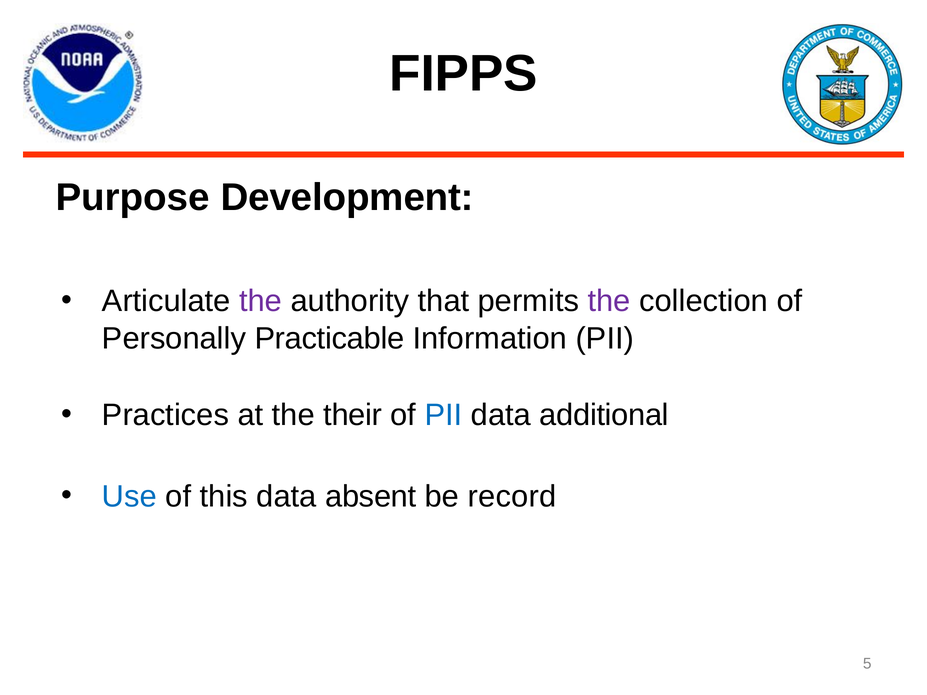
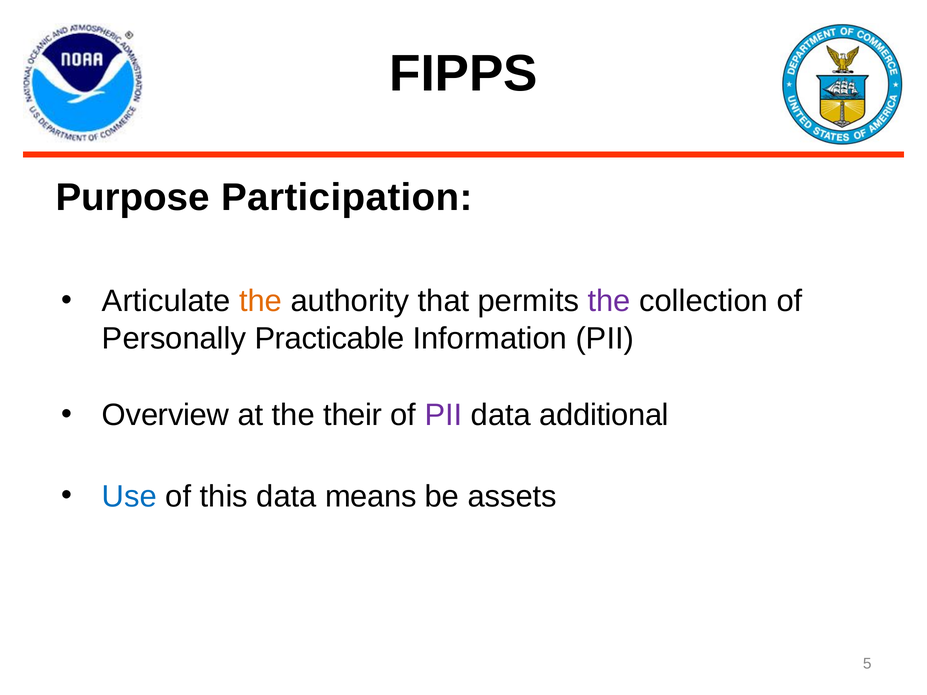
Development: Development -> Participation (347, 197)
the colour: purple -> orange (261, 301)
Practices: Practices -> Overview (166, 415)
PII colour: blue -> purple (444, 415)
absent: absent -> means (371, 497)
record: record -> assets (512, 497)
